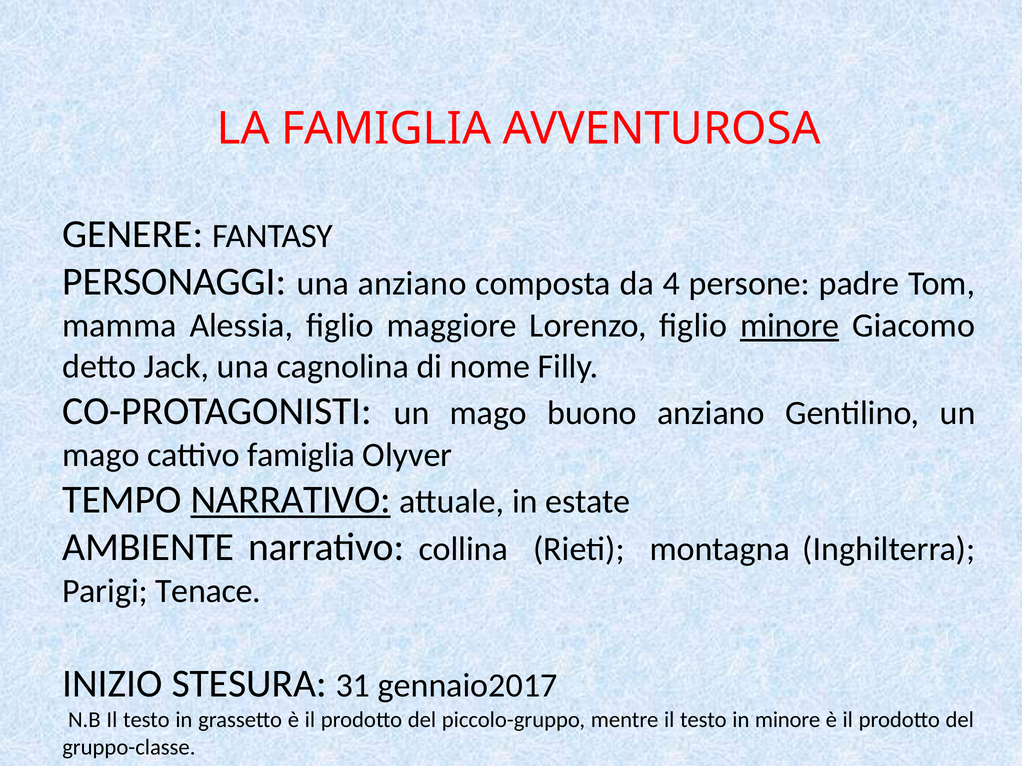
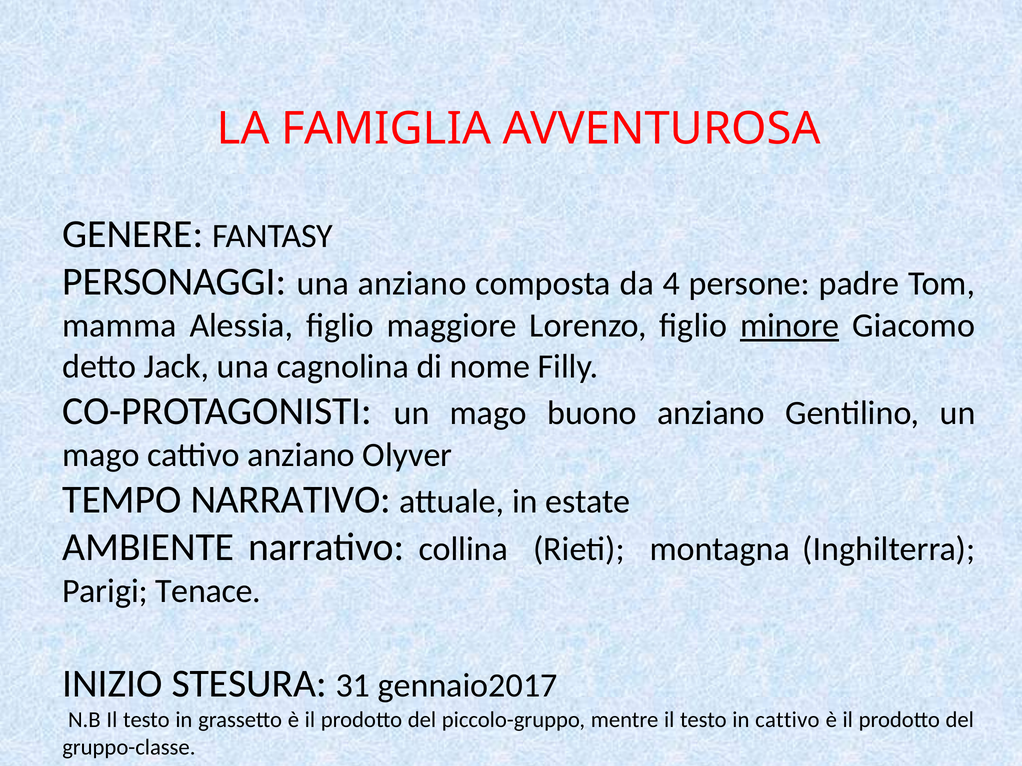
cattivo famiglia: famiglia -> anziano (301, 455)
NARRATIVO underline: present -> none (291, 500)
in minore: minore -> cattivo (787, 720)
